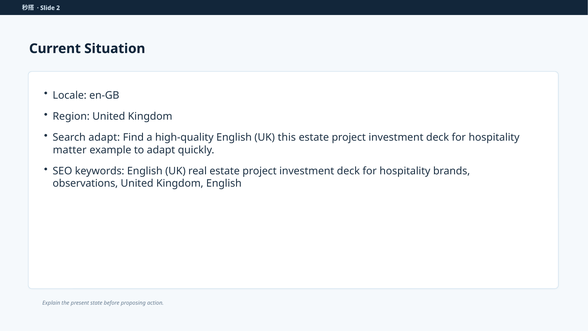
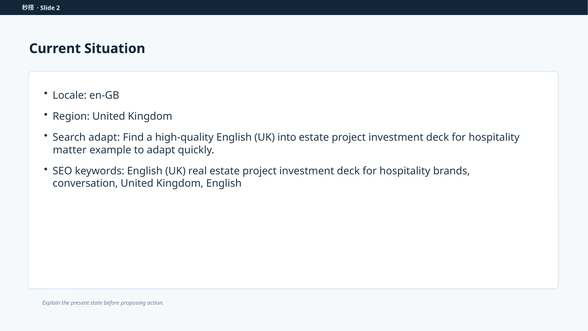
this: this -> into (287, 137)
observations: observations -> conversation (85, 183)
